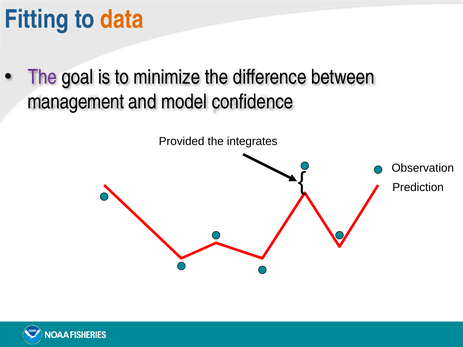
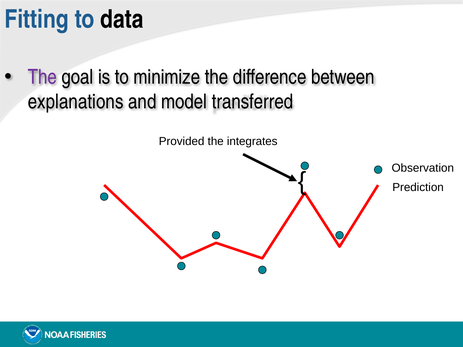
data colour: orange -> black (122, 20)
management: management -> explanations (76, 102)
confidence: confidence -> transferred (252, 102)
